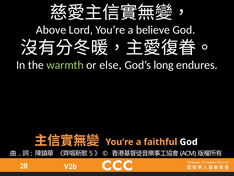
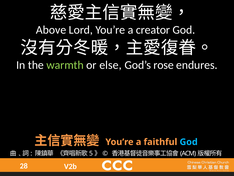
believe: believe -> creator (153, 30)
long: long -> rose (164, 65)
God colour: white -> light blue (189, 142)
